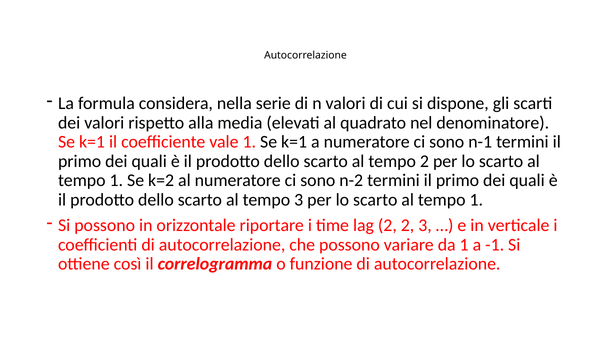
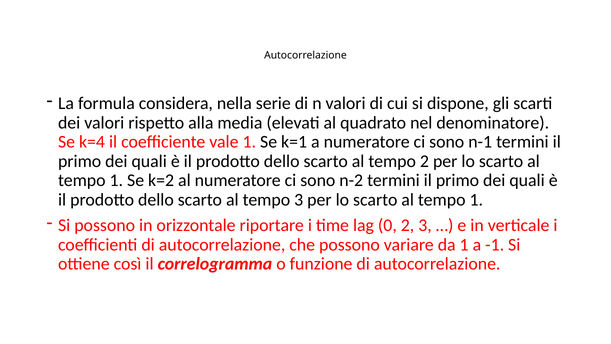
k=1: k=1 -> k=4 (92, 142)
lag 2: 2 -> 0 (387, 225)
